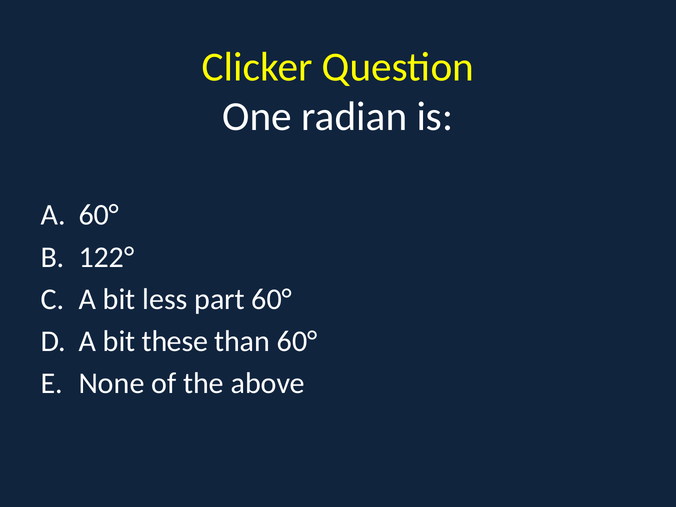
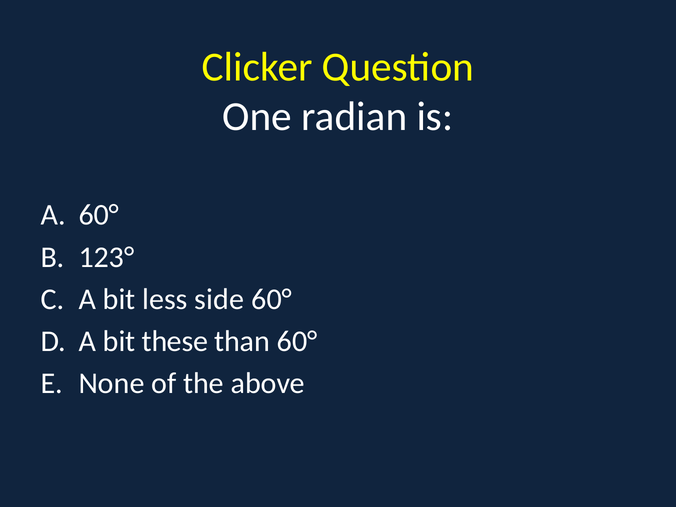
122°: 122° -> 123° (106, 257)
part: part -> side (219, 299)
